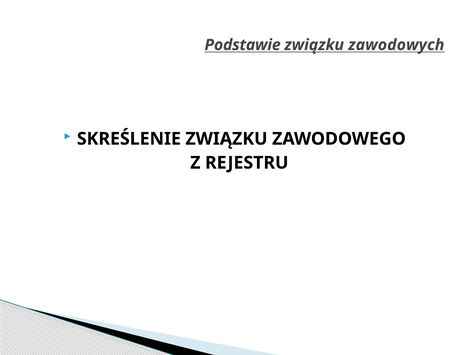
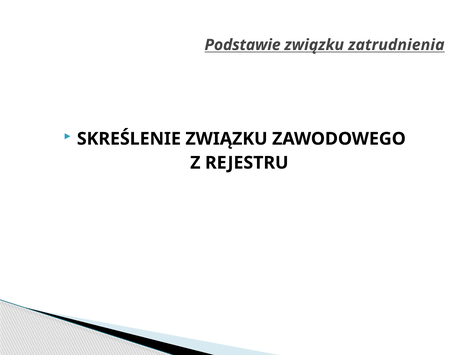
zawodowych: zawodowych -> zatrudnienia (396, 45)
